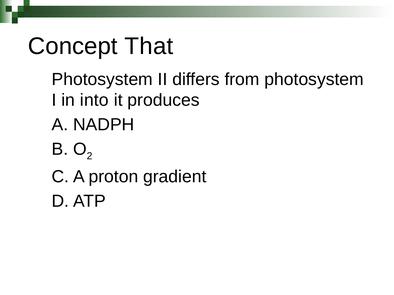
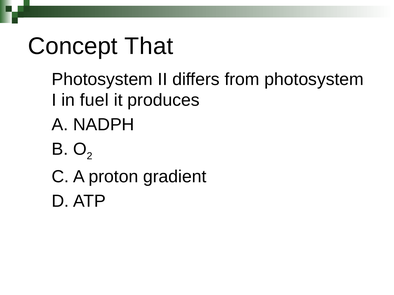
into: into -> fuel (94, 100)
